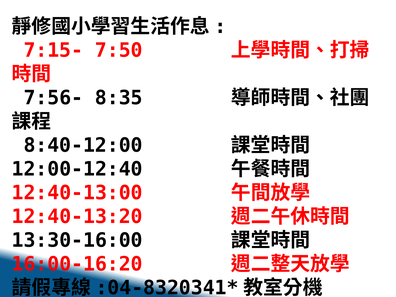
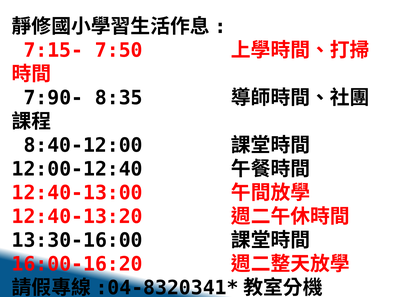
7:56-: 7:56- -> 7:90- (53, 98)
